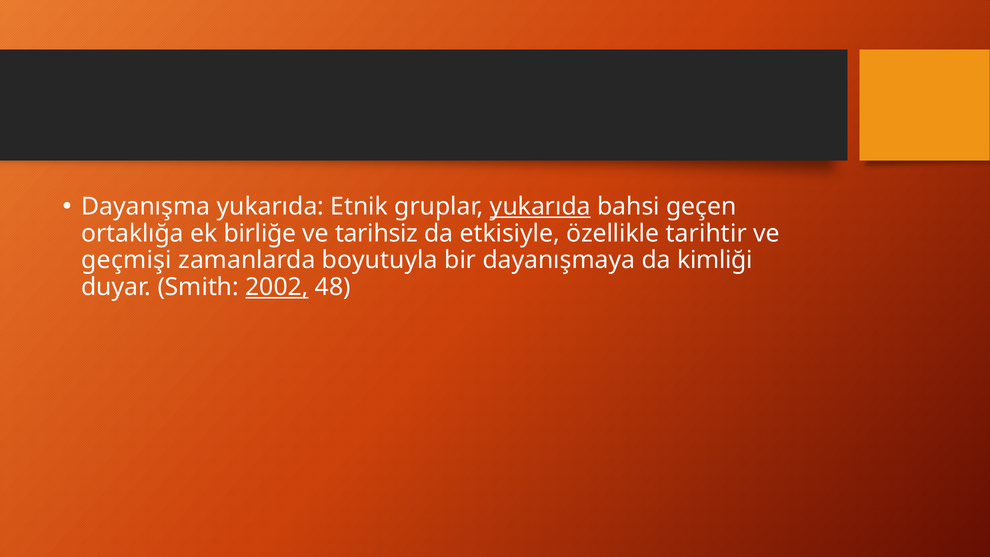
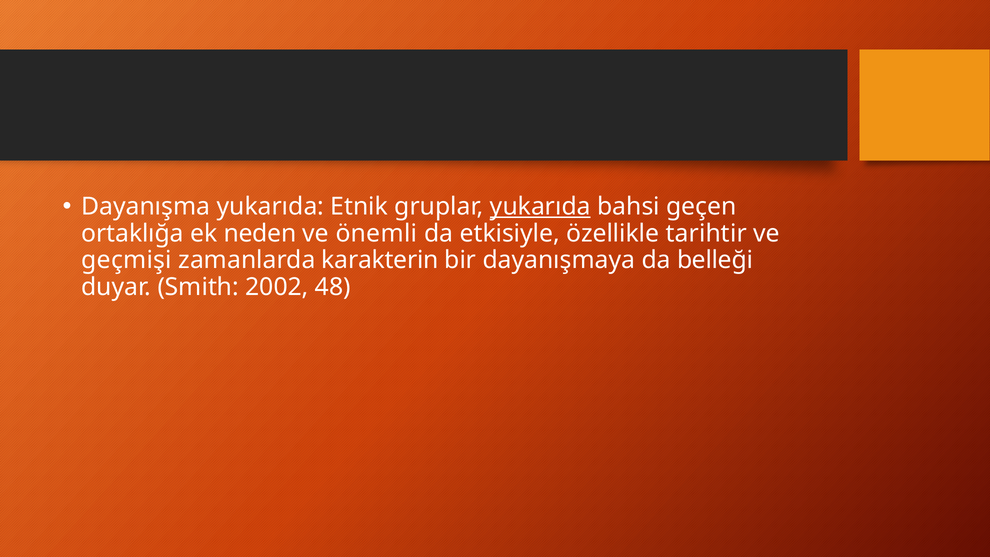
birliğe: birliğe -> neden (260, 233)
tarihsiz: tarihsiz -> önemli (376, 233)
boyutuyla: boyutuyla -> karakterin (380, 260)
kimliği: kimliği -> belleği (715, 260)
2002 underline: present -> none (277, 287)
